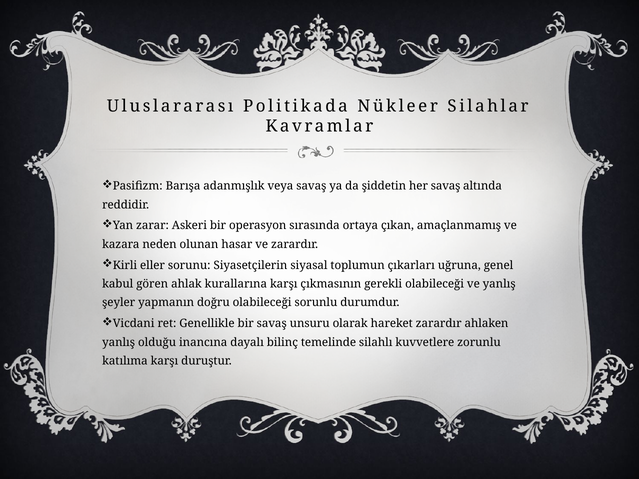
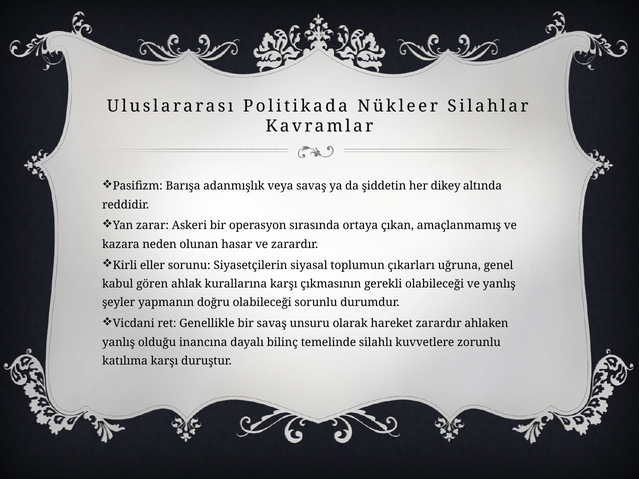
her savaş: savaş -> dikey (446, 186)
